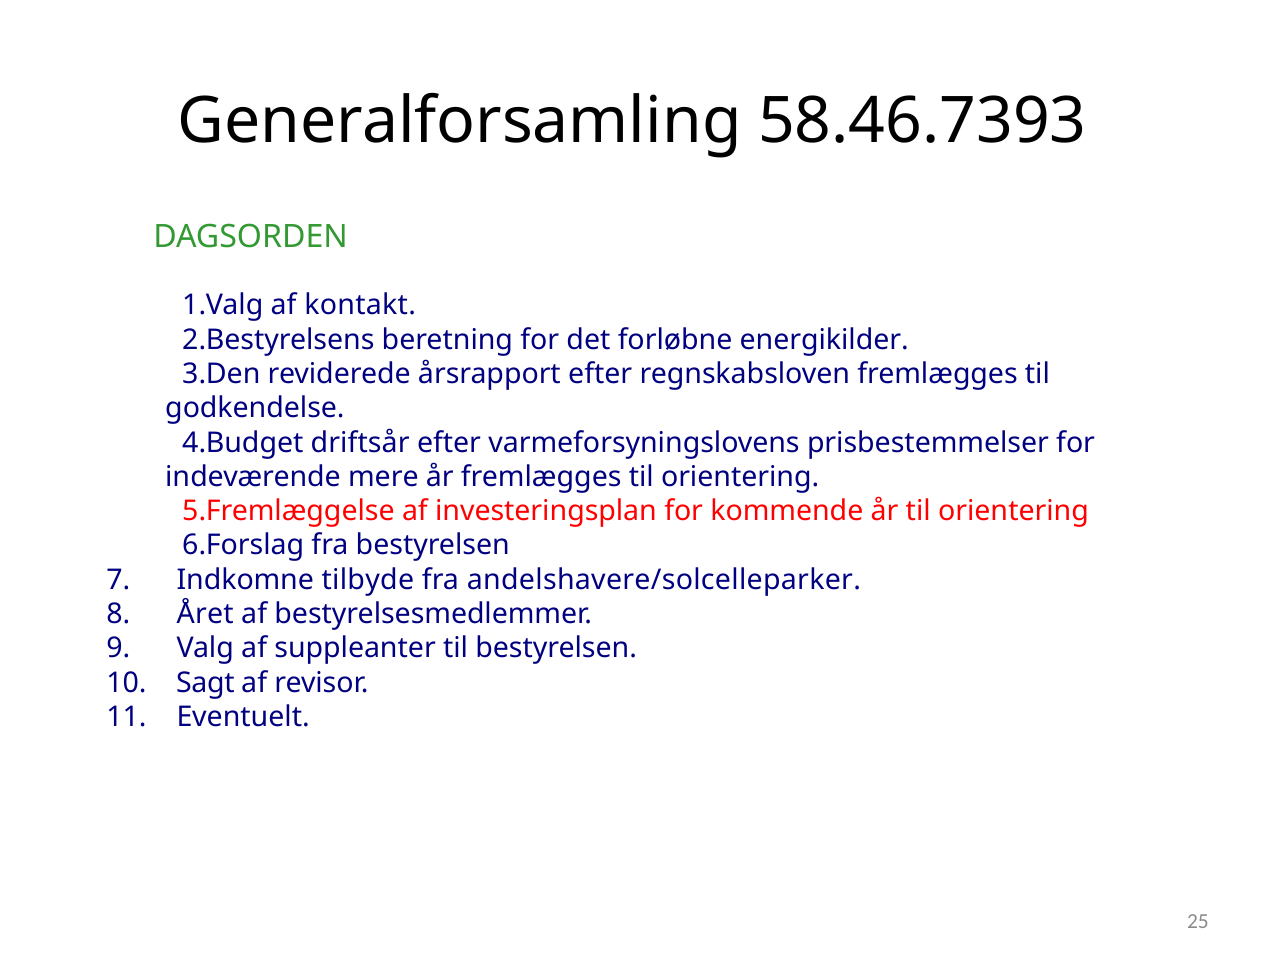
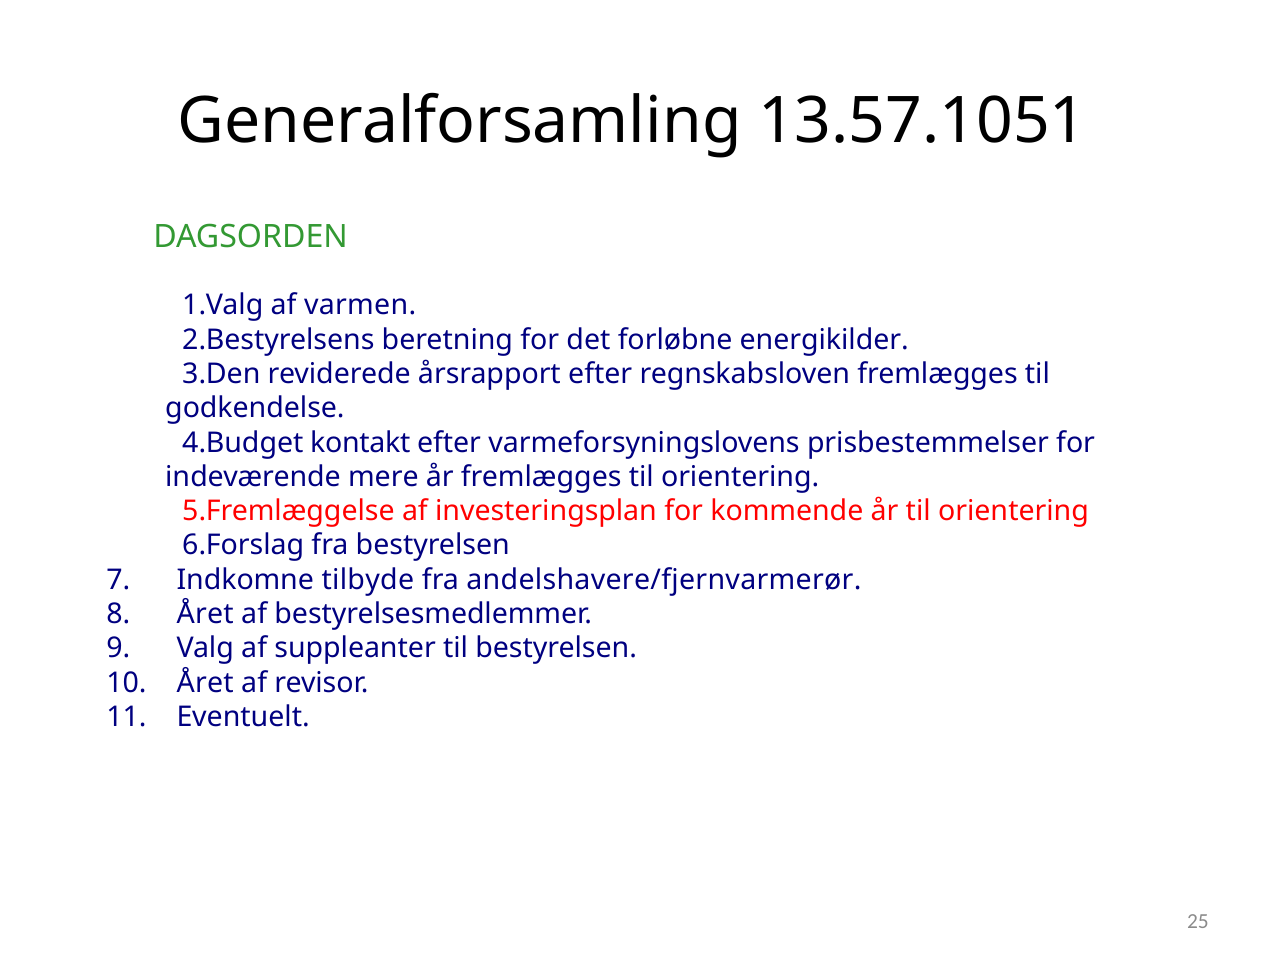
58.46.7393: 58.46.7393 -> 13.57.1051 (922, 122)
kontakt: kontakt -> varmen (360, 305)
driftsår: driftsår -> kontakt (360, 442)
andelshavere/solcelleparker: andelshavere/solcelleparker -> andelshavere/fjernvarmerør (664, 579)
Sagt: Sagt -> Året (205, 682)
